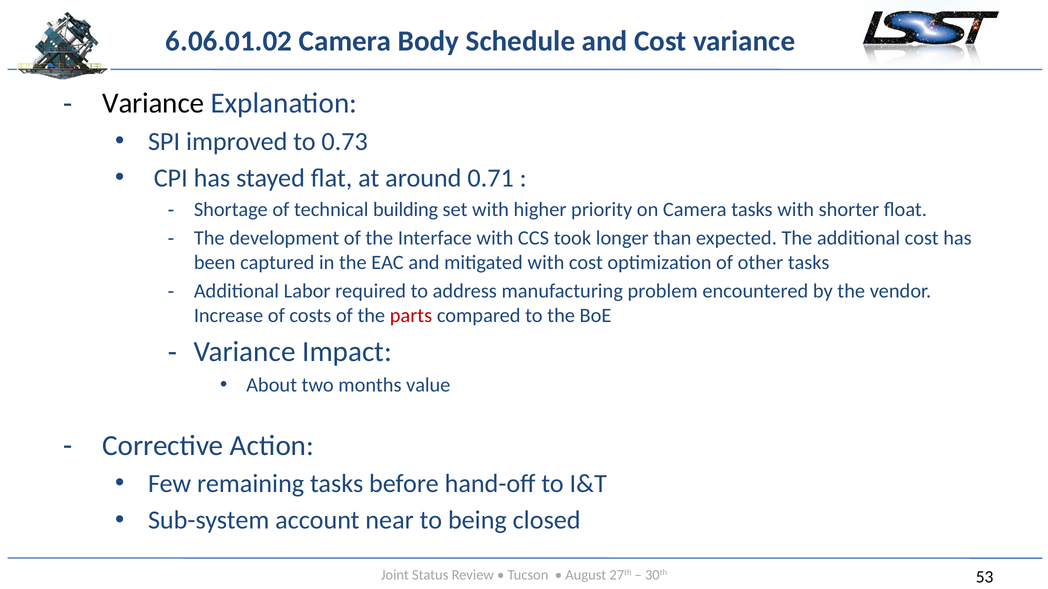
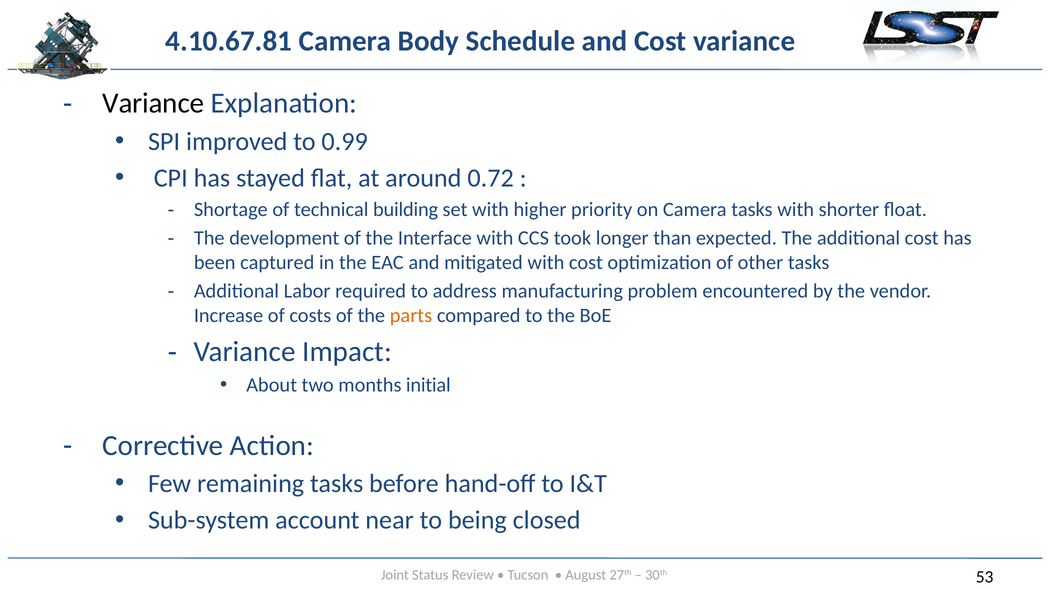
6.06.01.02: 6.06.01.02 -> 4.10.67.81 (229, 41)
0.73: 0.73 -> 0.99 (345, 142)
0.71: 0.71 -> 0.72 (491, 178)
parts colour: red -> orange (411, 316)
value: value -> initial (428, 385)
